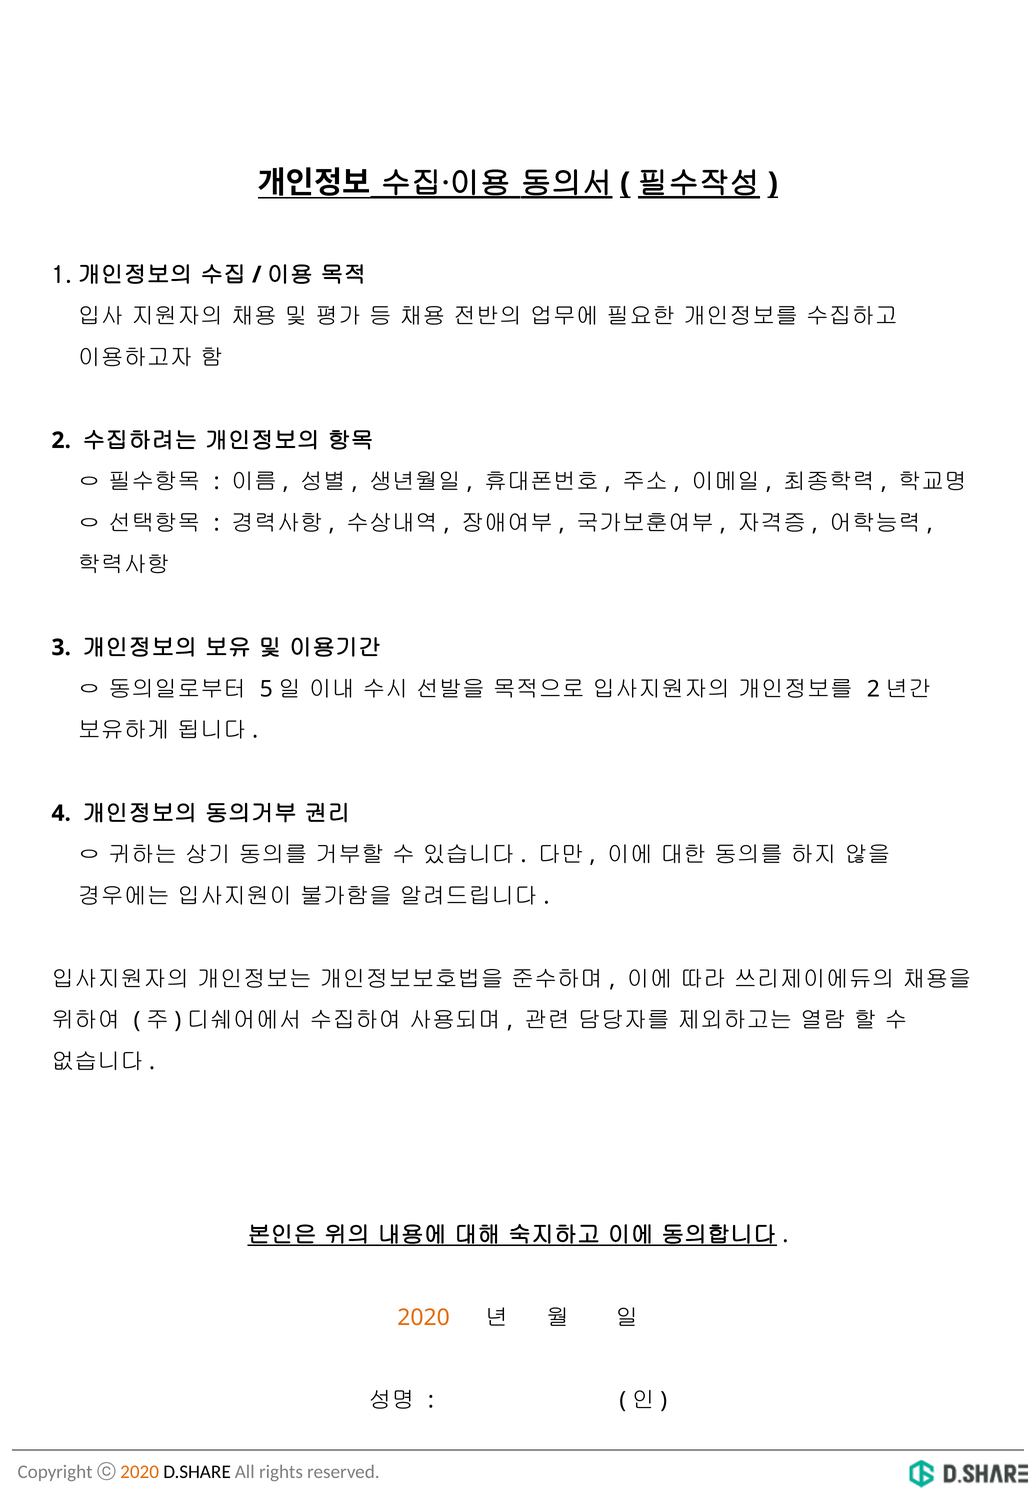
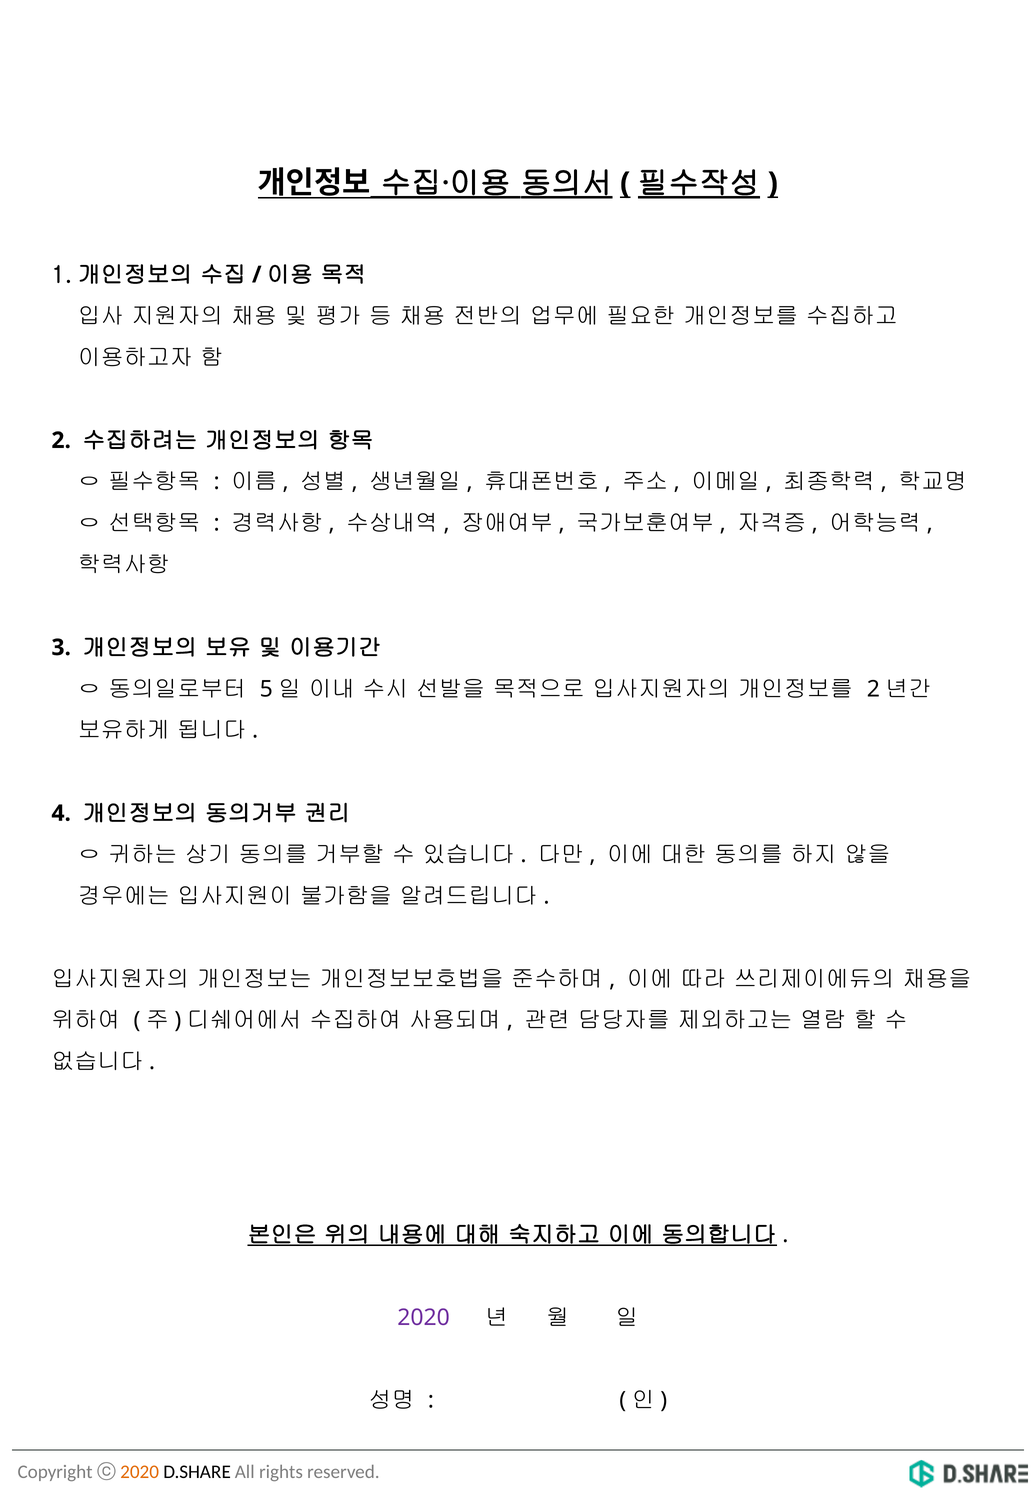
2020 colour: orange -> purple (424, 1318)
